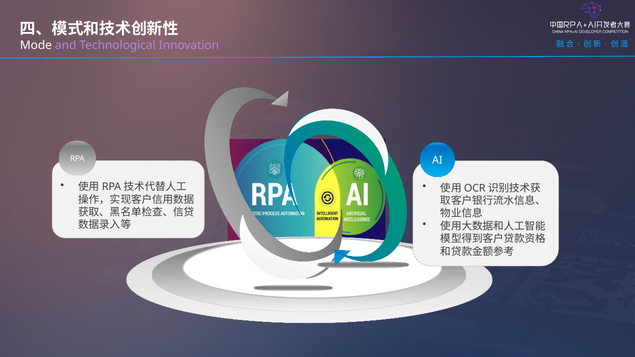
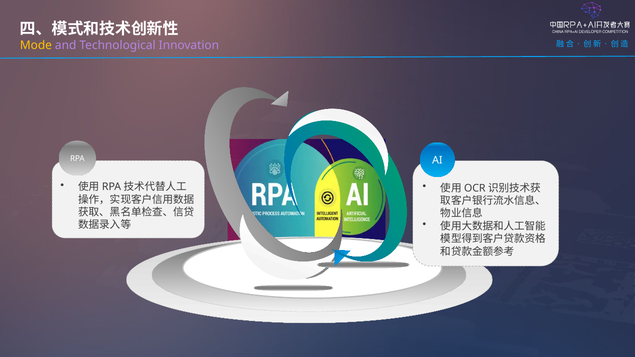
Mode colour: white -> yellow (36, 45)
